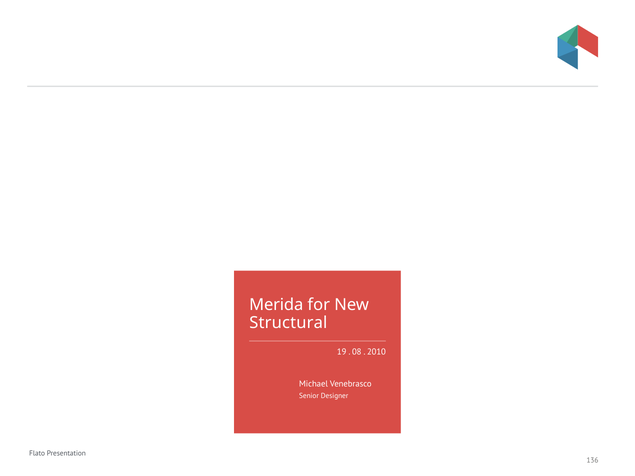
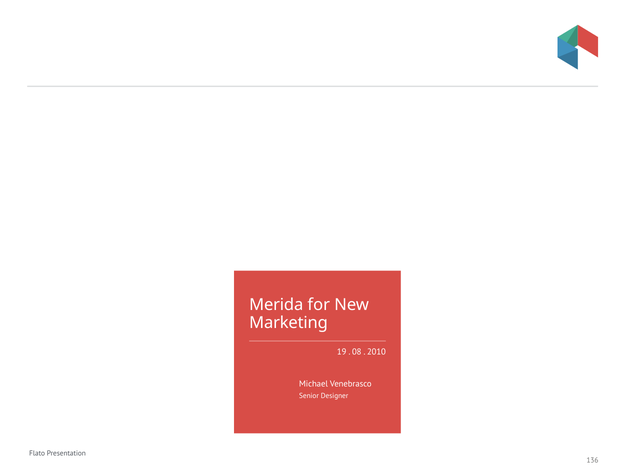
Structural: Structural -> Marketing (288, 323)
